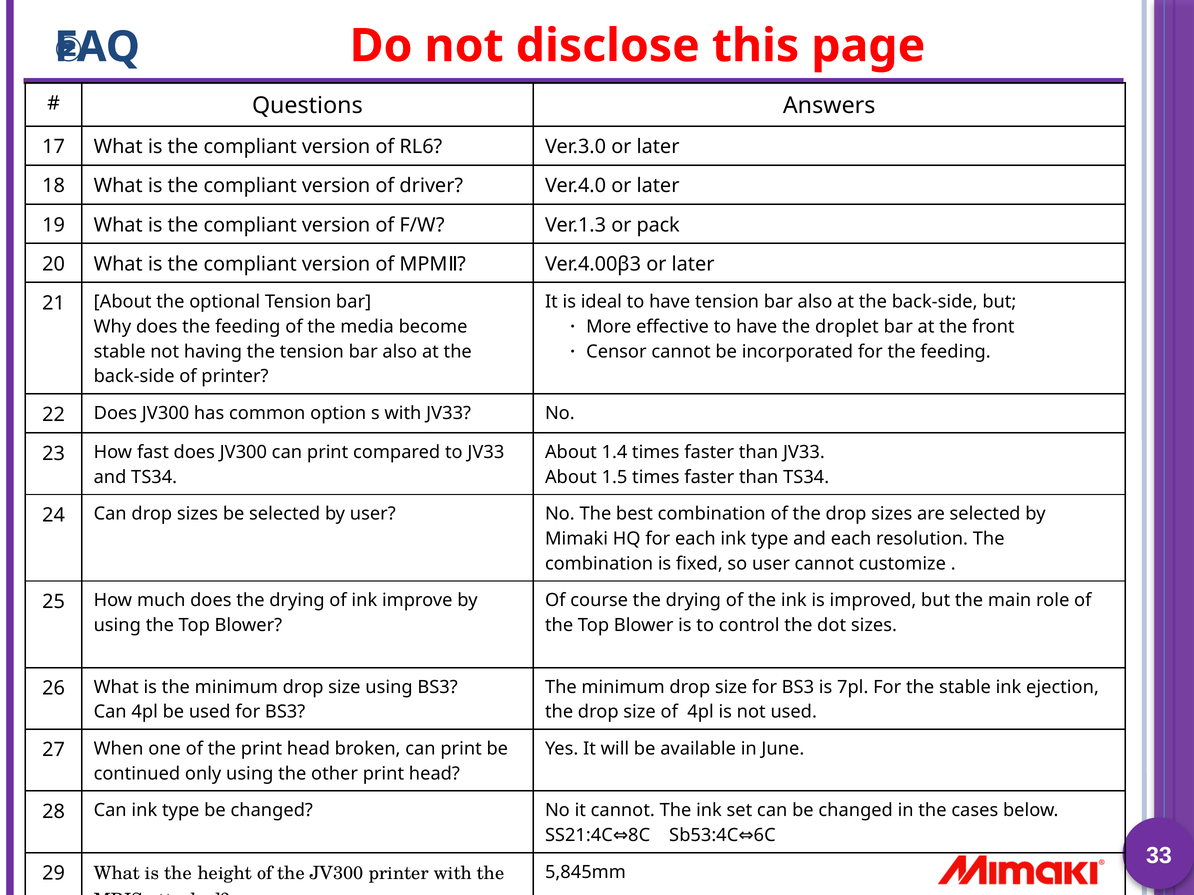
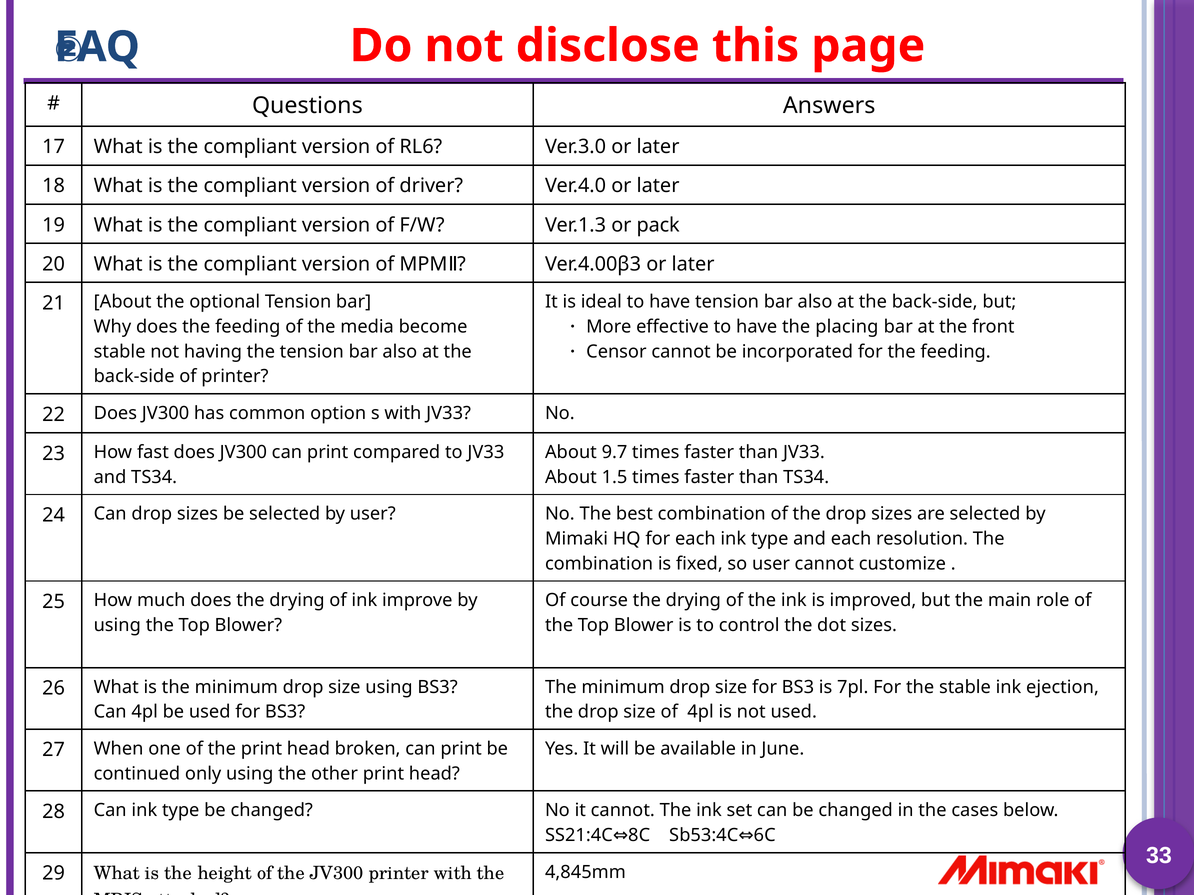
droplet: droplet -> placing (847, 327)
1.4: 1.4 -> 9.7 (615, 452)
5,845mm: 5,845mm -> 4,845mm (585, 873)
